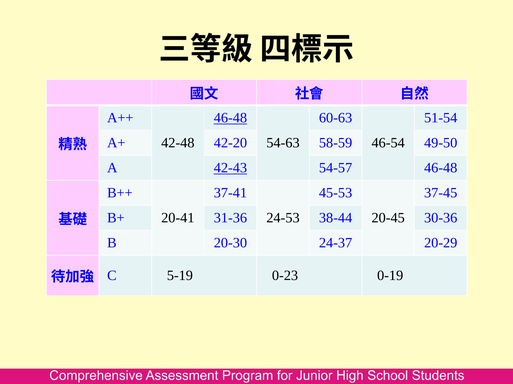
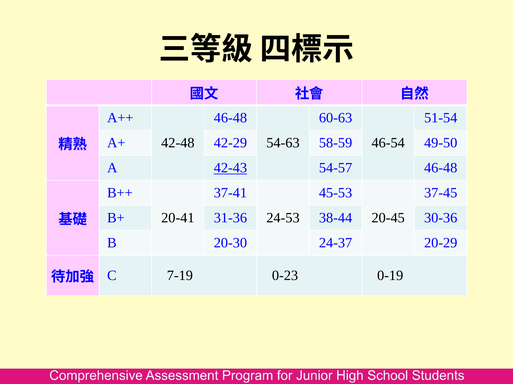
46-48 underline: present -> none (230, 118)
42-20: 42-20 -> 42-29 (230, 143)
5-19: 5-19 -> 7-19 (180, 276)
